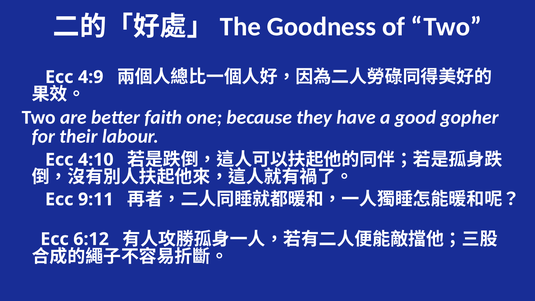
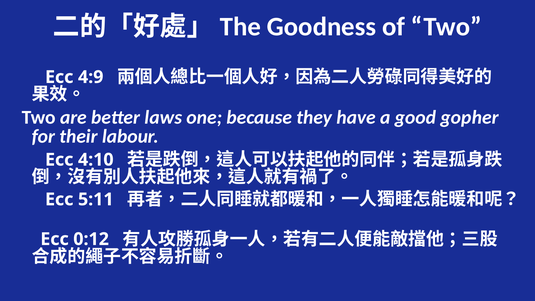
faith: faith -> laws (163, 117)
9:11: 9:11 -> 5:11 (96, 199)
6:12: 6:12 -> 0:12 (91, 239)
